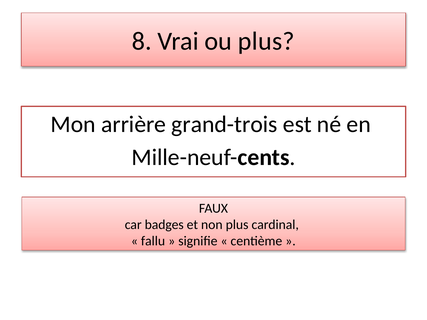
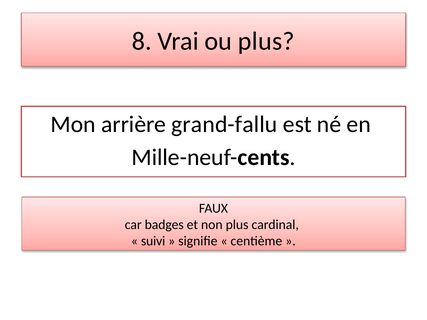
grand-trois: grand-trois -> grand-fallu (224, 124)
fallu: fallu -> suivi (153, 241)
